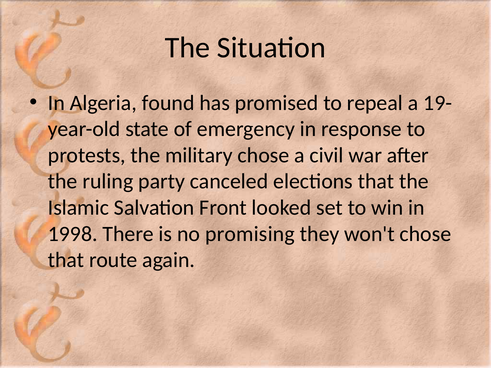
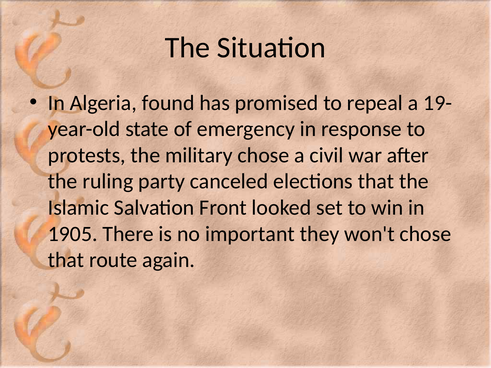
1998: 1998 -> 1905 (73, 234)
promising: promising -> important (250, 234)
